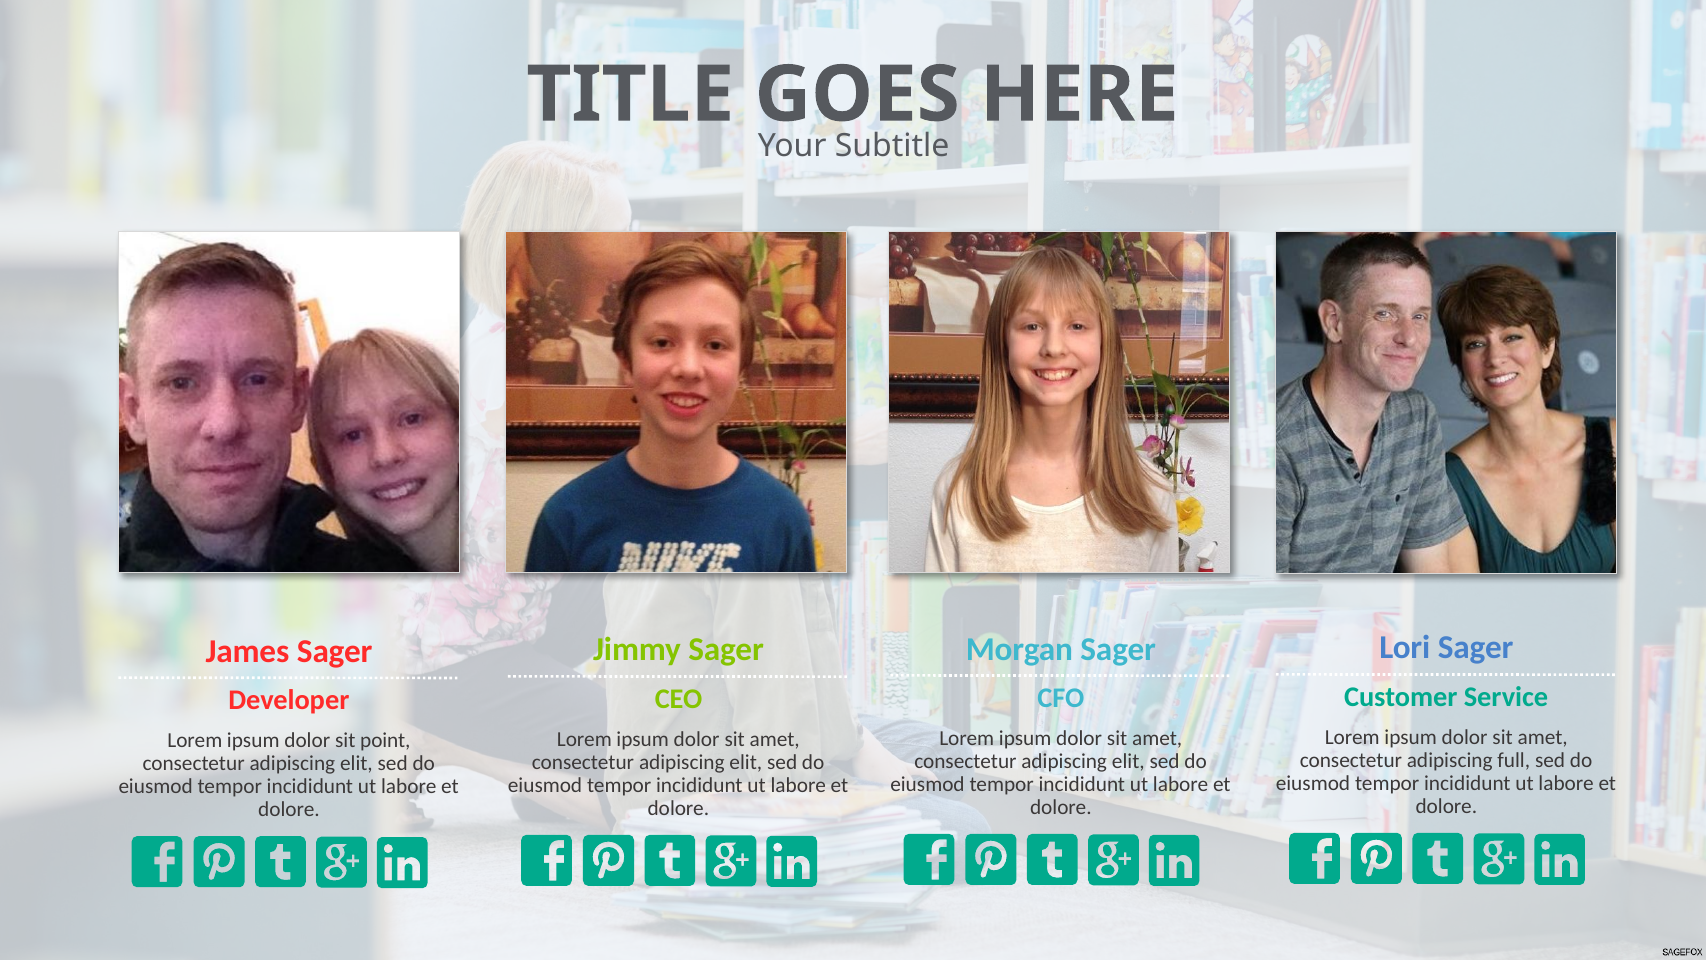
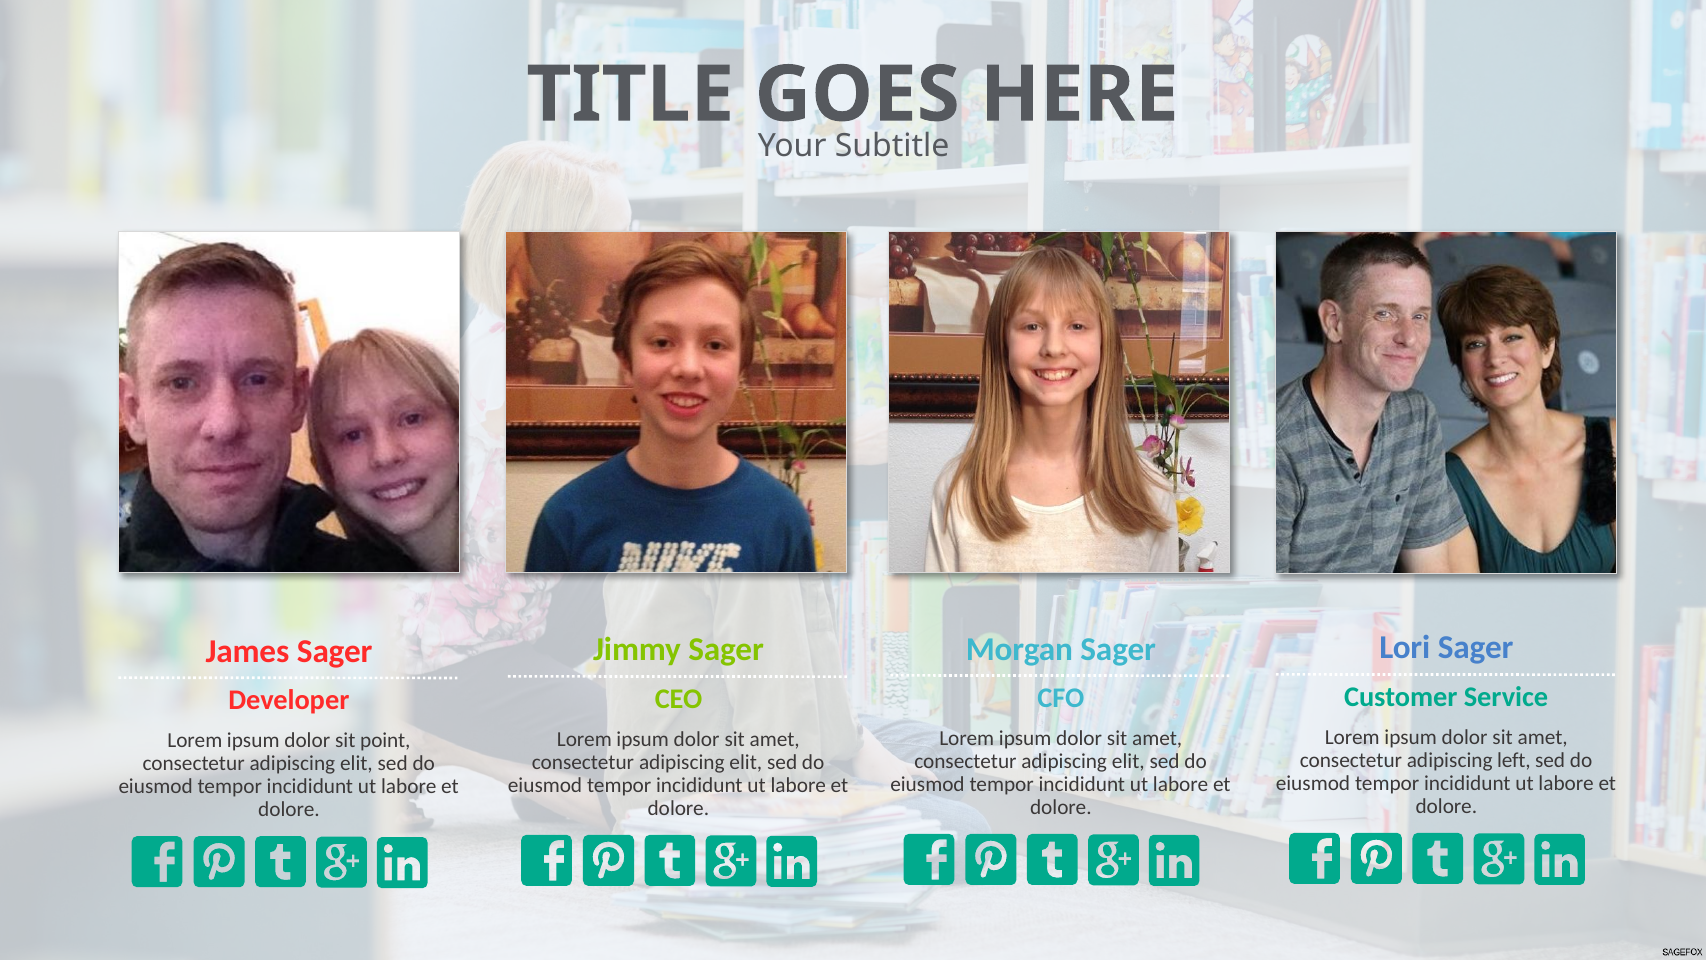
full: full -> left (1514, 760)
